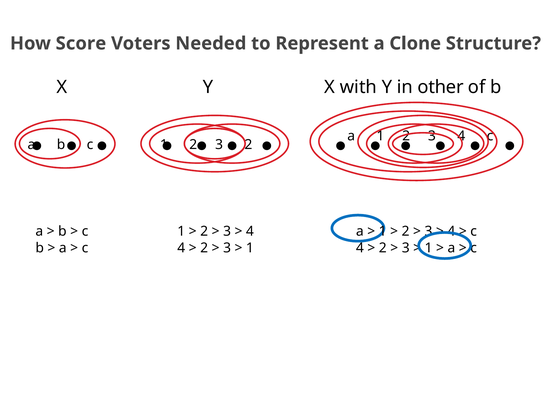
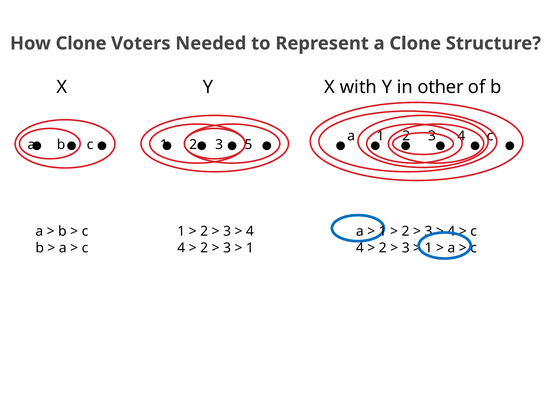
How Score: Score -> Clone (81, 43)
3 2: 2 -> 5 (248, 145)
